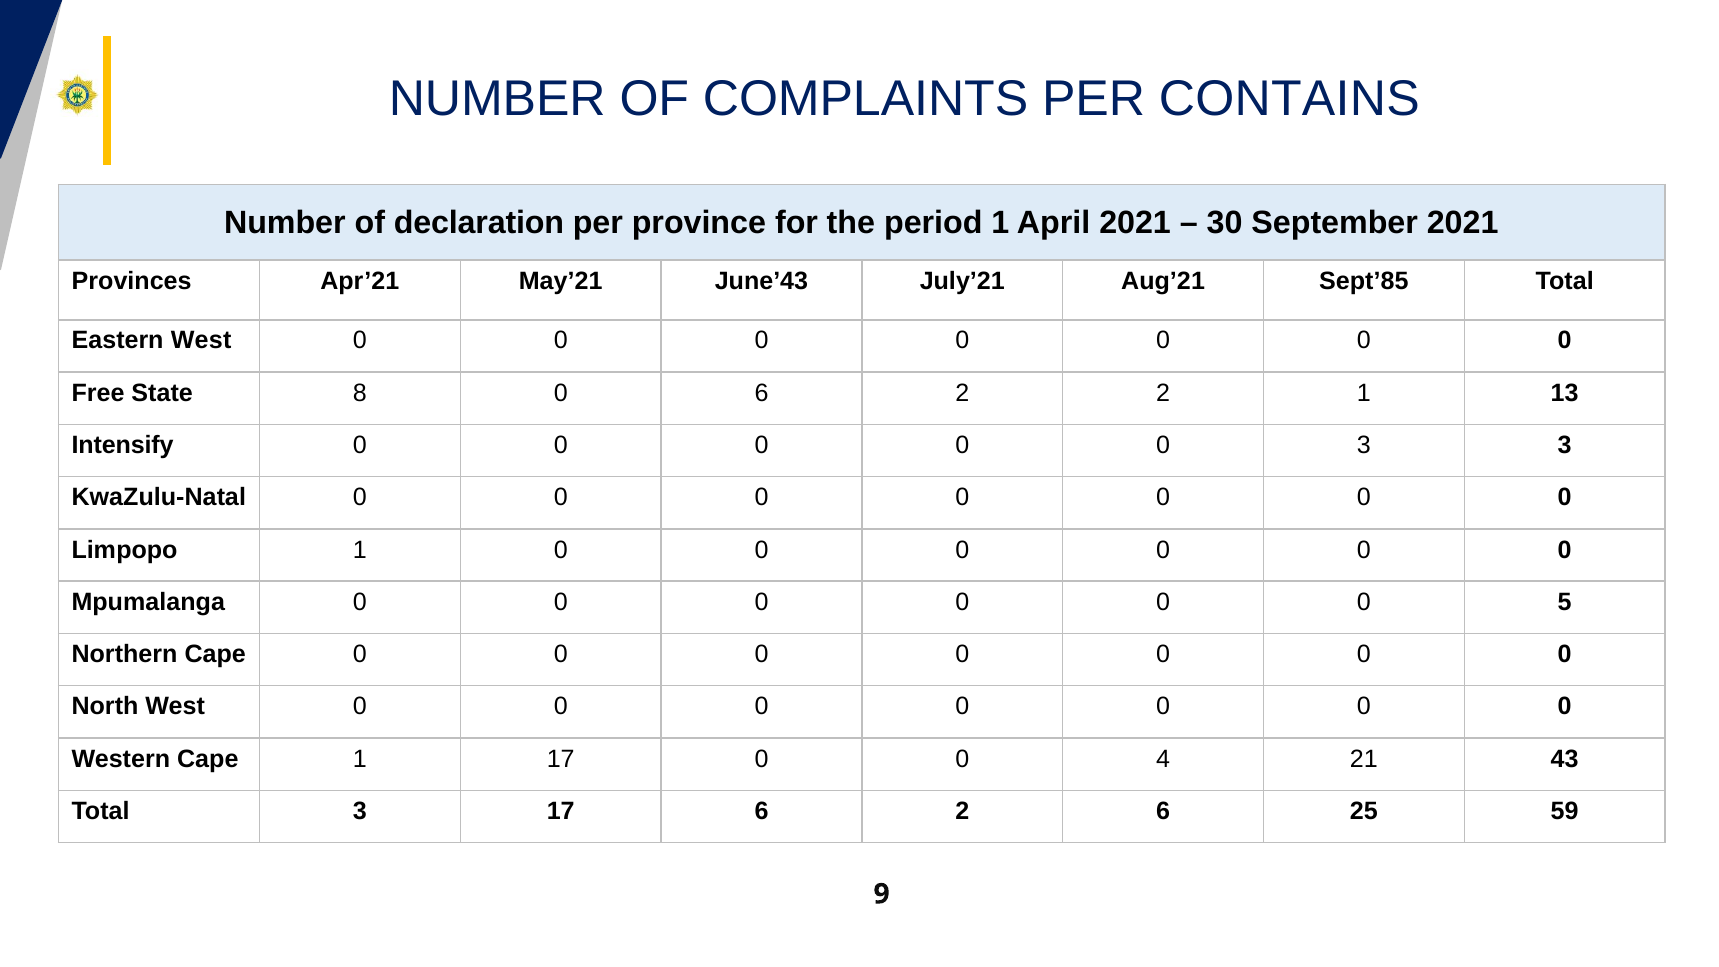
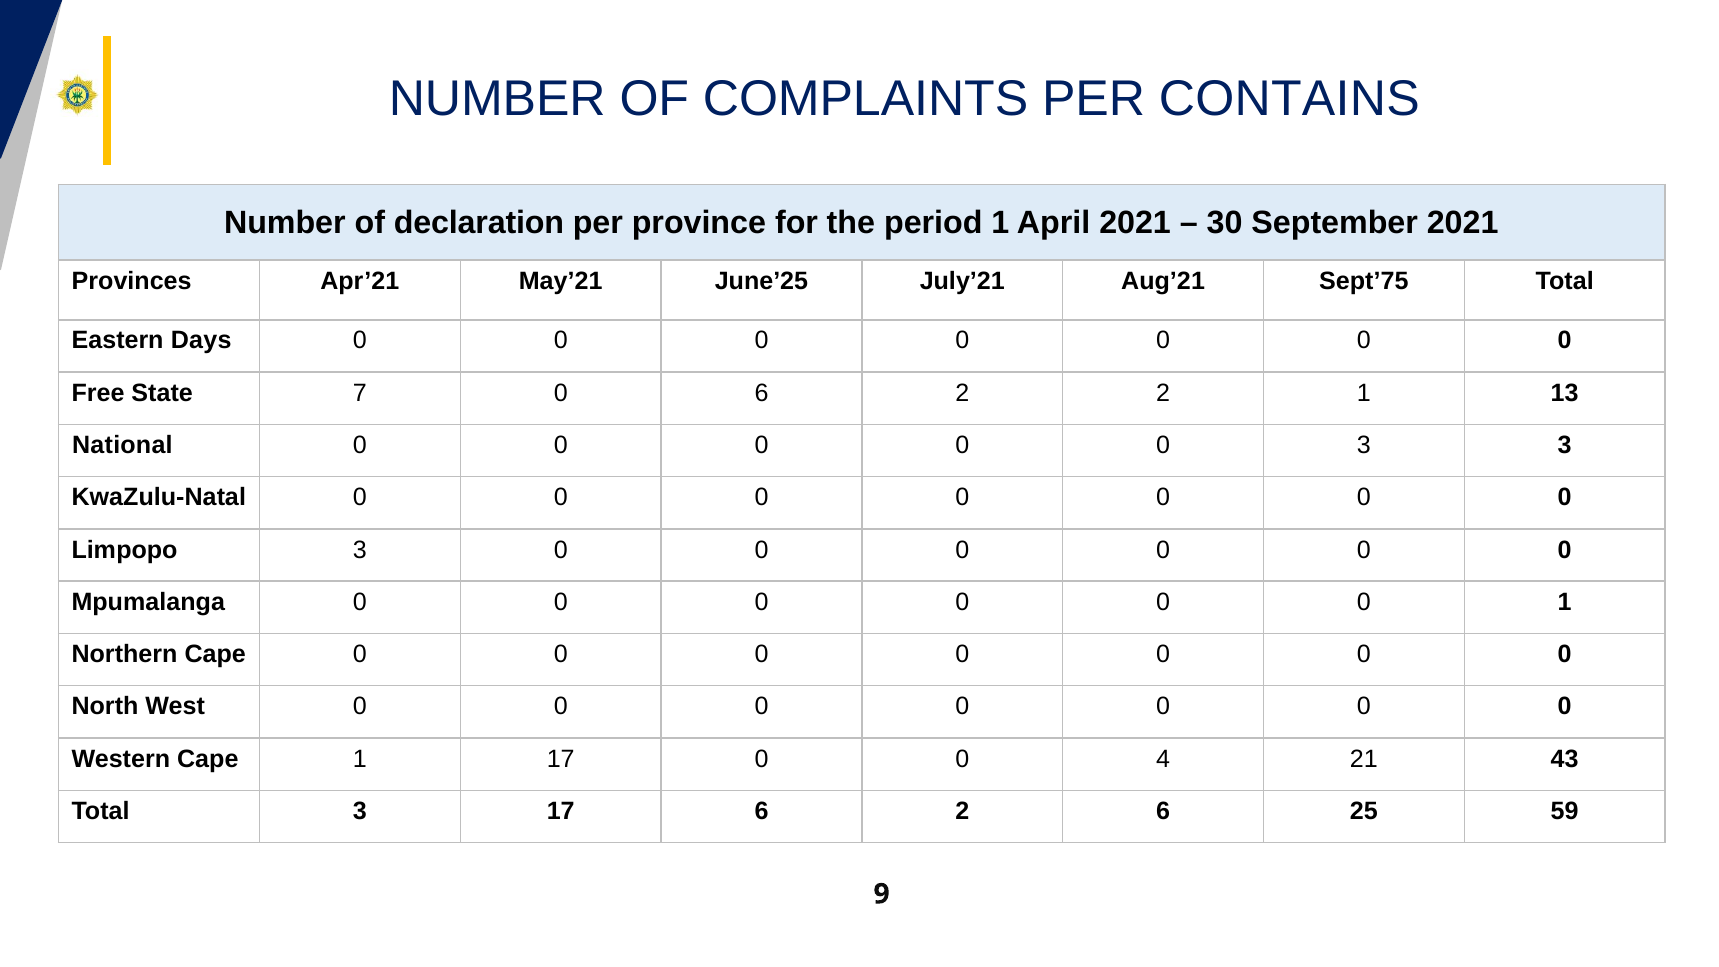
June’43: June’43 -> June’25 (761, 281)
Sept’85: Sept’85 -> Sept’75 (1364, 281)
Eastern West: West -> Days (201, 341)
8: 8 -> 7 (360, 393)
Intensify: Intensify -> National (122, 445)
Limpopo 1: 1 -> 3 (360, 550)
0 5: 5 -> 1 (1565, 602)
